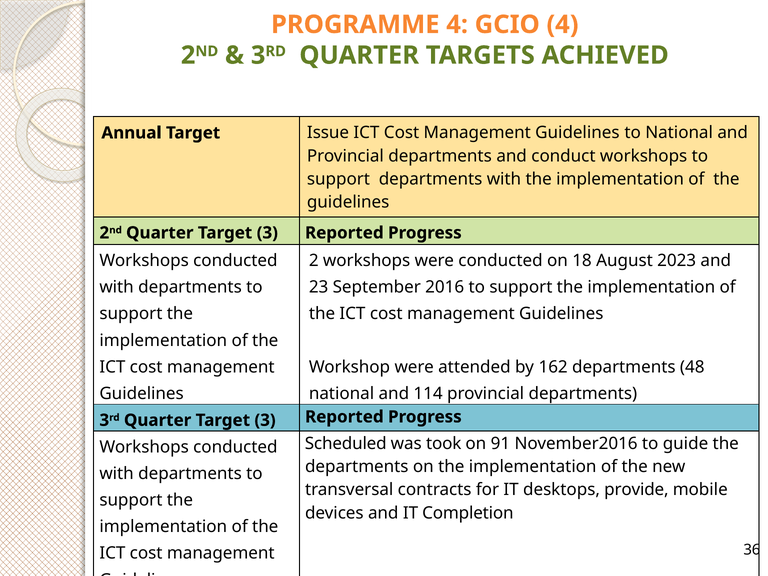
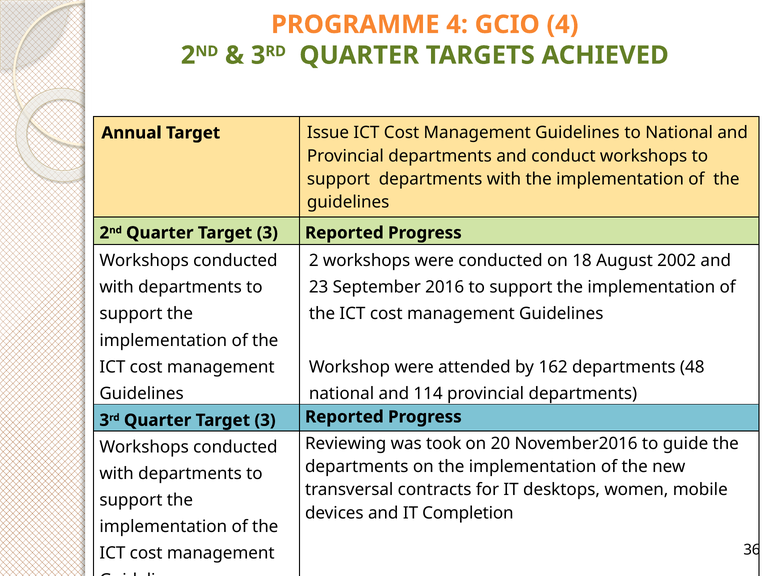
2023: 2023 -> 2002 (677, 261)
Scheduled: Scheduled -> Reviewing (346, 443)
91: 91 -> 20 (500, 443)
provide: provide -> women (636, 490)
